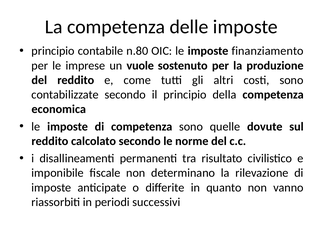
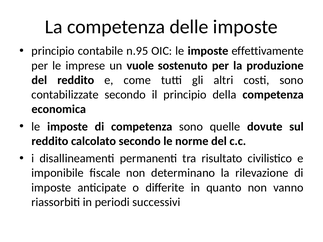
n.80: n.80 -> n.95 (137, 51)
finanziamento: finanziamento -> effettivamente (268, 51)
